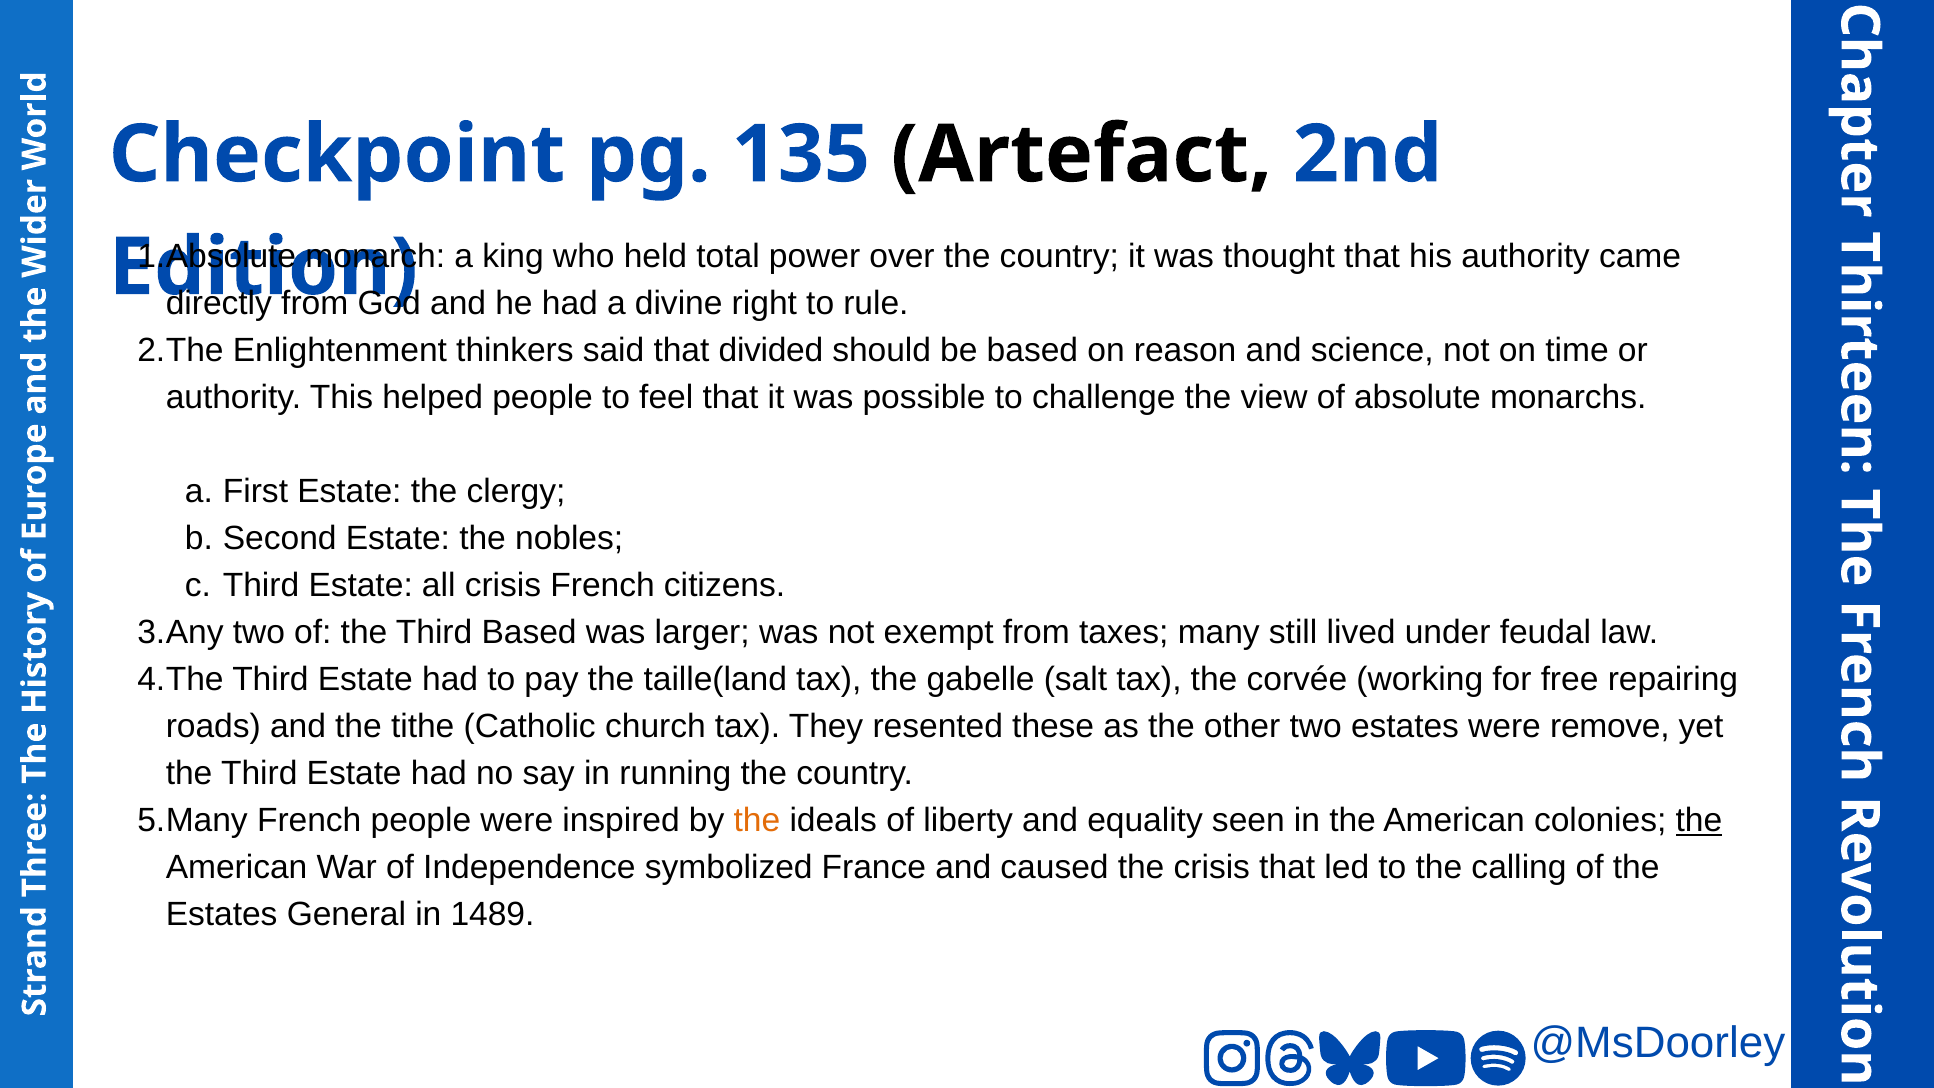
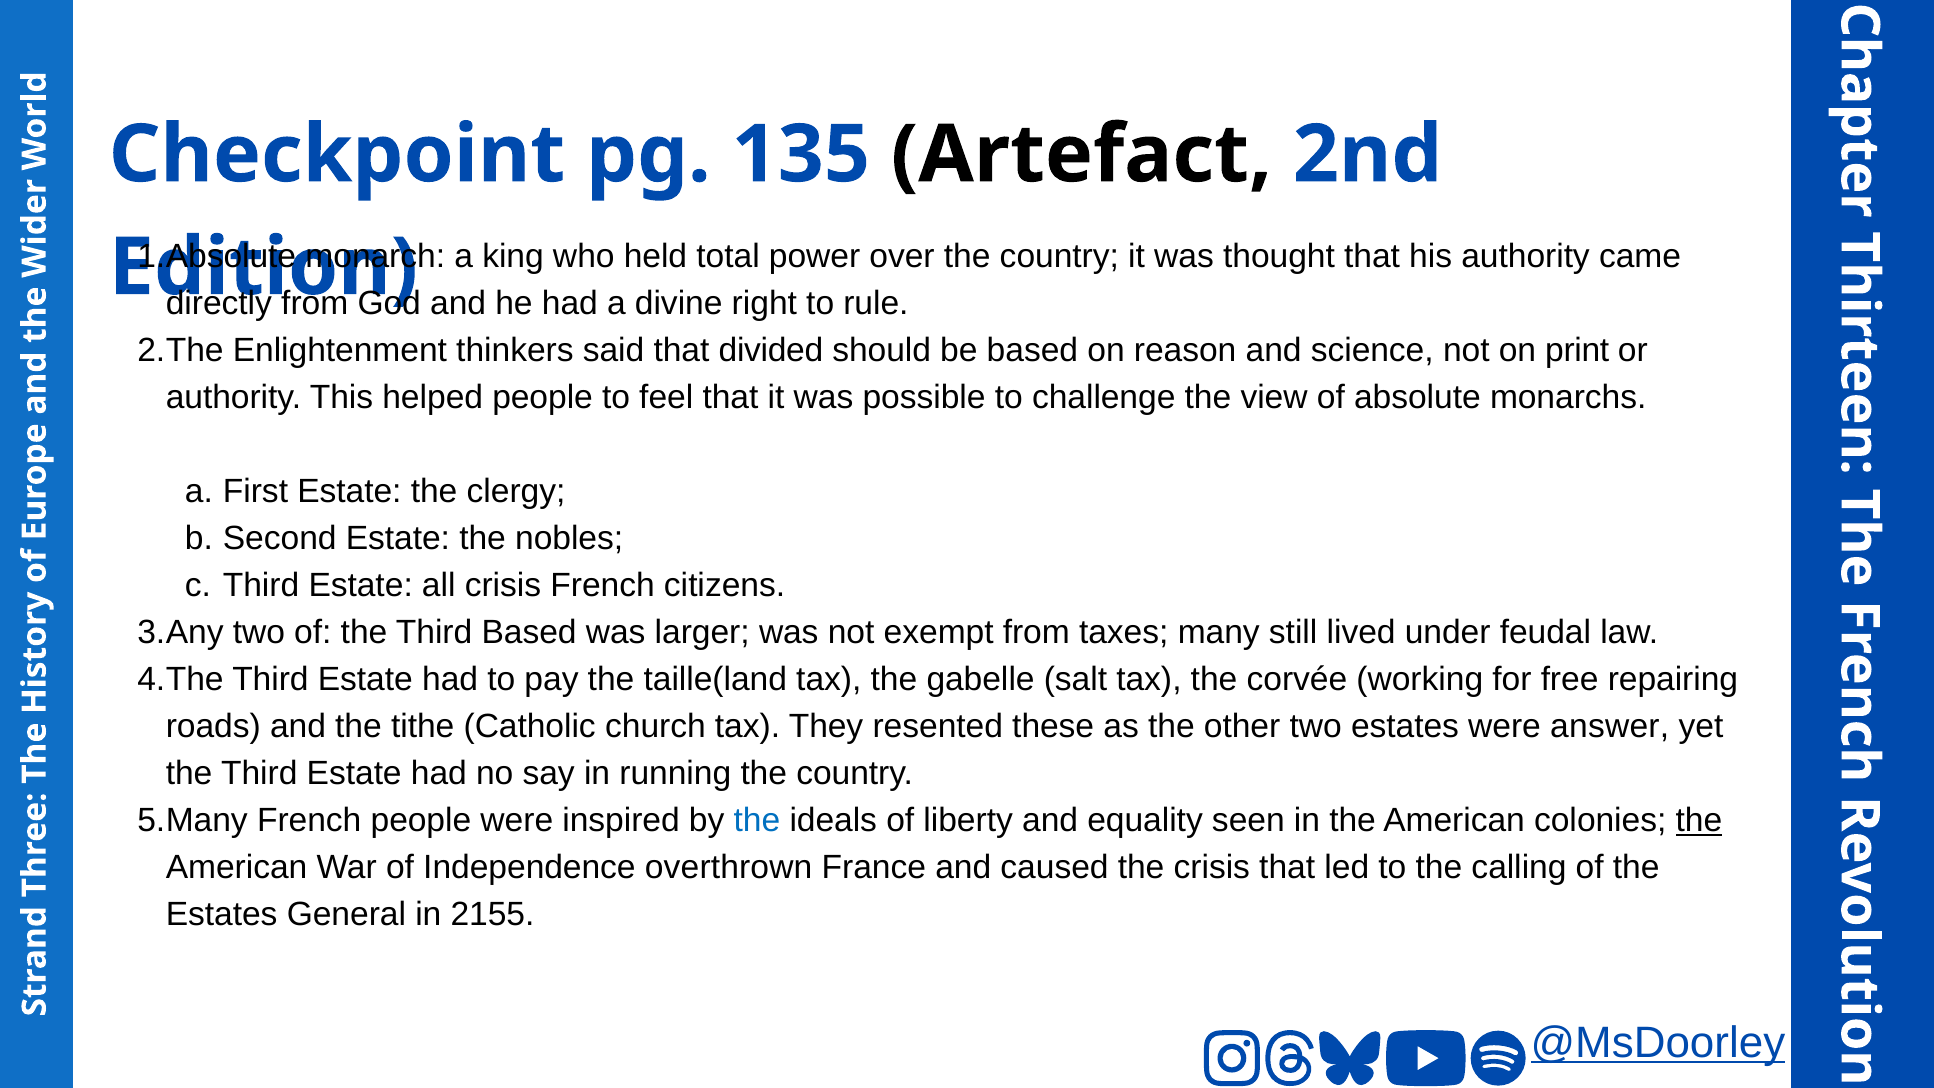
time: time -> print (1577, 350)
remove: remove -> answer (1610, 726)
the colour: orange -> blue (757, 820)
symbolized: symbolized -> overthrown (729, 867)
1489: 1489 -> 2155 (492, 914)
@MsDoorley underline: none -> present (1658, 1043)
